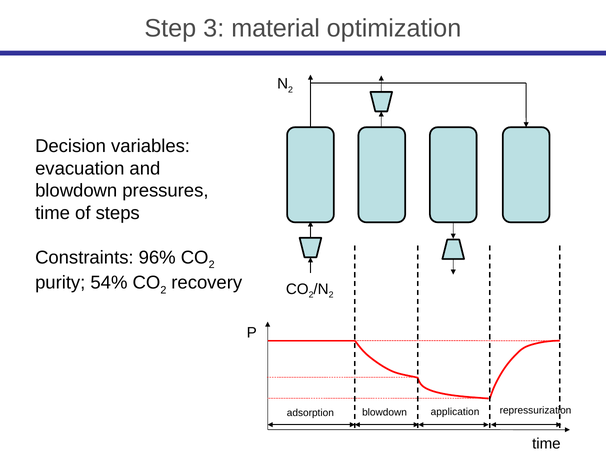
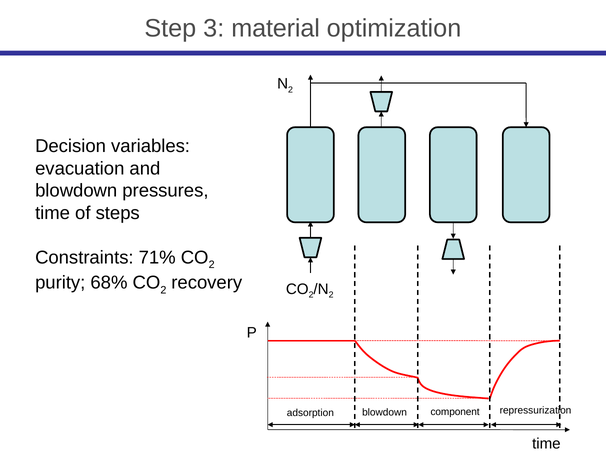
96%: 96% -> 71% (157, 257)
54%: 54% -> 68% (109, 283)
application: application -> component (455, 412)
